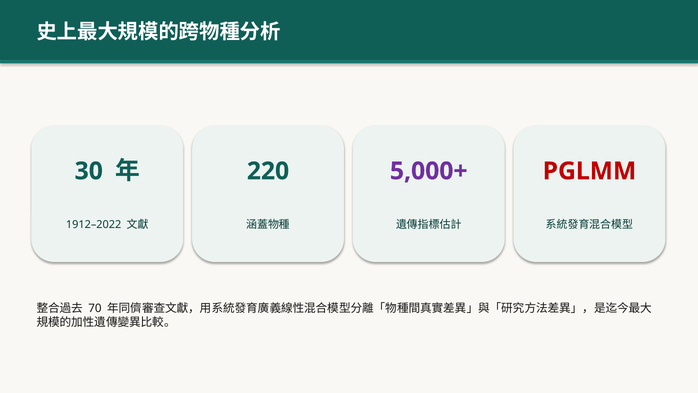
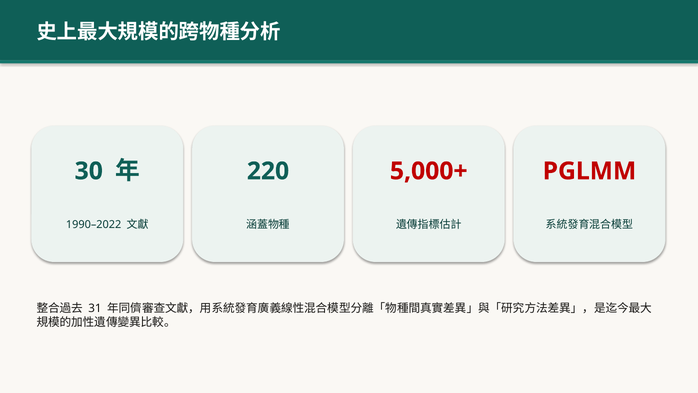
5,000+ colour: purple -> red (429, 171)
1912–2022: 1912–2022 -> 1990–2022 (94, 225)
70: 70 -> 31 (95, 308)
